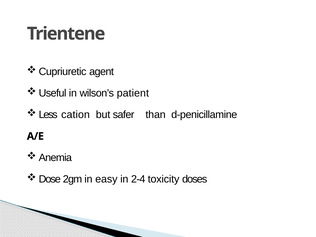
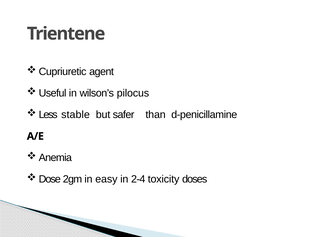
patient: patient -> pilocus (133, 93)
cation: cation -> stable (76, 115)
